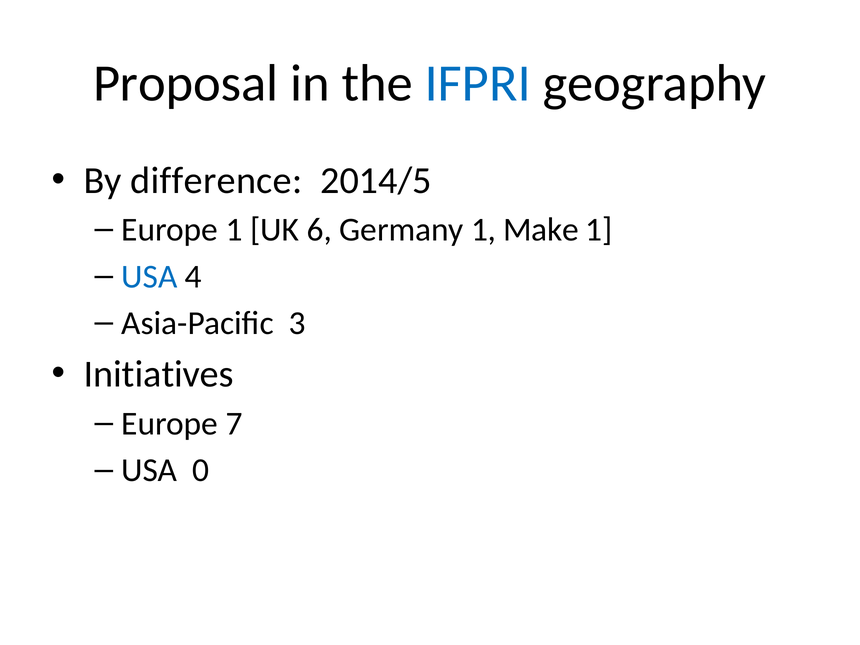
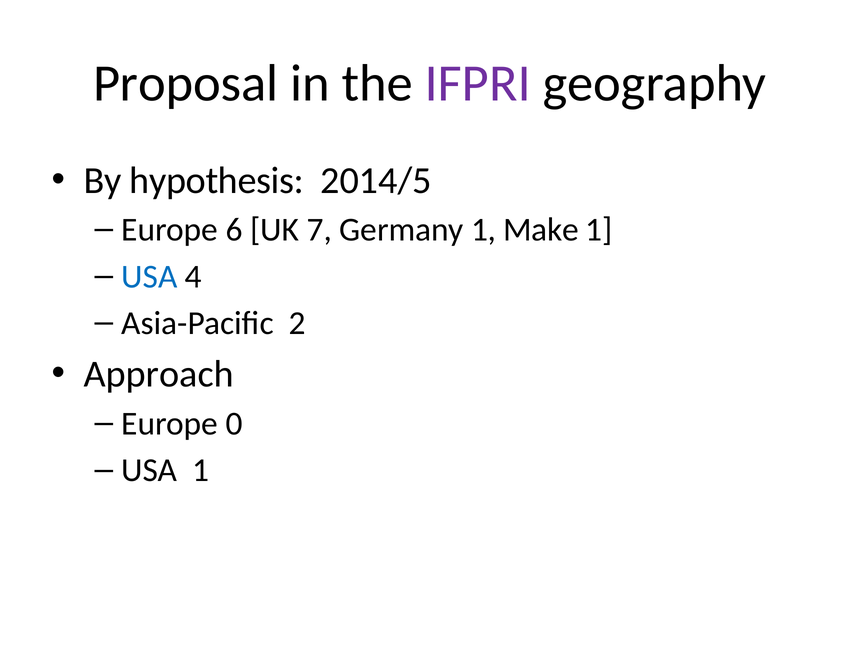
IFPRI colour: blue -> purple (478, 83)
difference: difference -> hypothesis (217, 180)
Europe 1: 1 -> 6 (234, 230)
6: 6 -> 7 (319, 230)
3: 3 -> 2 (297, 323)
Initiatives: Initiatives -> Approach (159, 374)
7: 7 -> 0 (234, 424)
USA 0: 0 -> 1 (201, 470)
